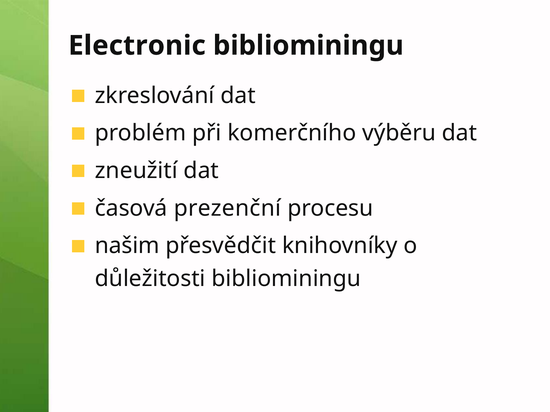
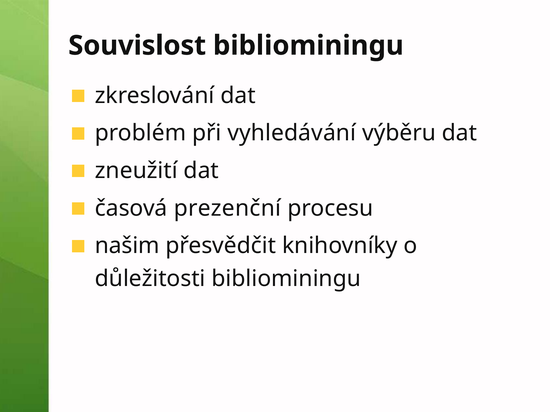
Electronic: Electronic -> Souvislost (137, 46)
komerčního: komerčního -> vyhledávání (292, 133)
